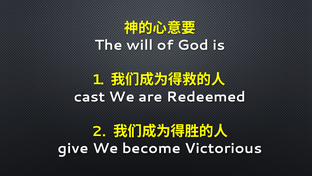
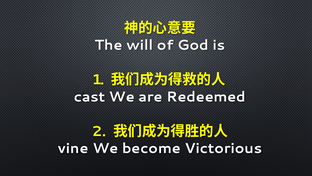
give: give -> vine (73, 148)
